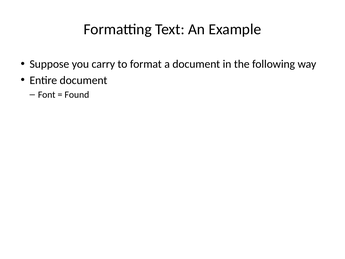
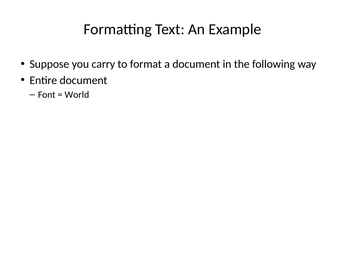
Found: Found -> World (77, 95)
